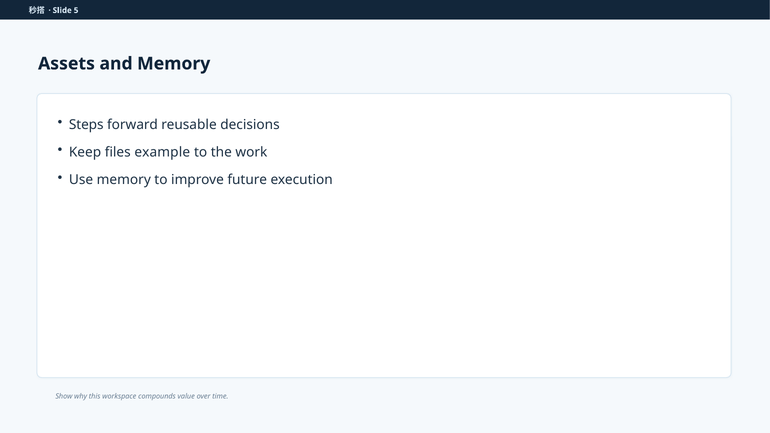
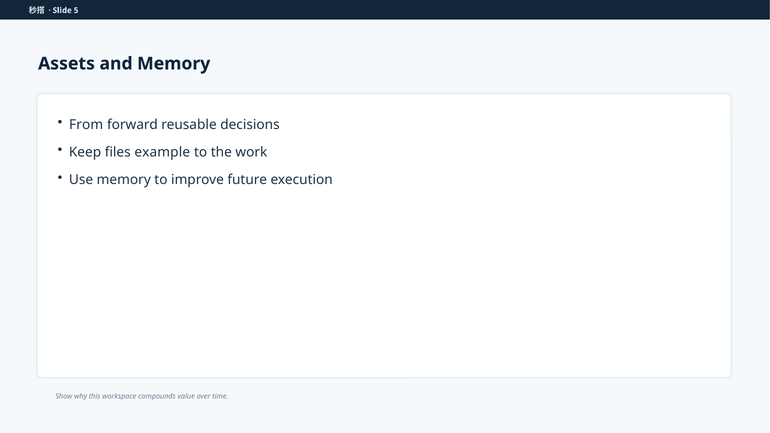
Steps: Steps -> From (86, 125)
